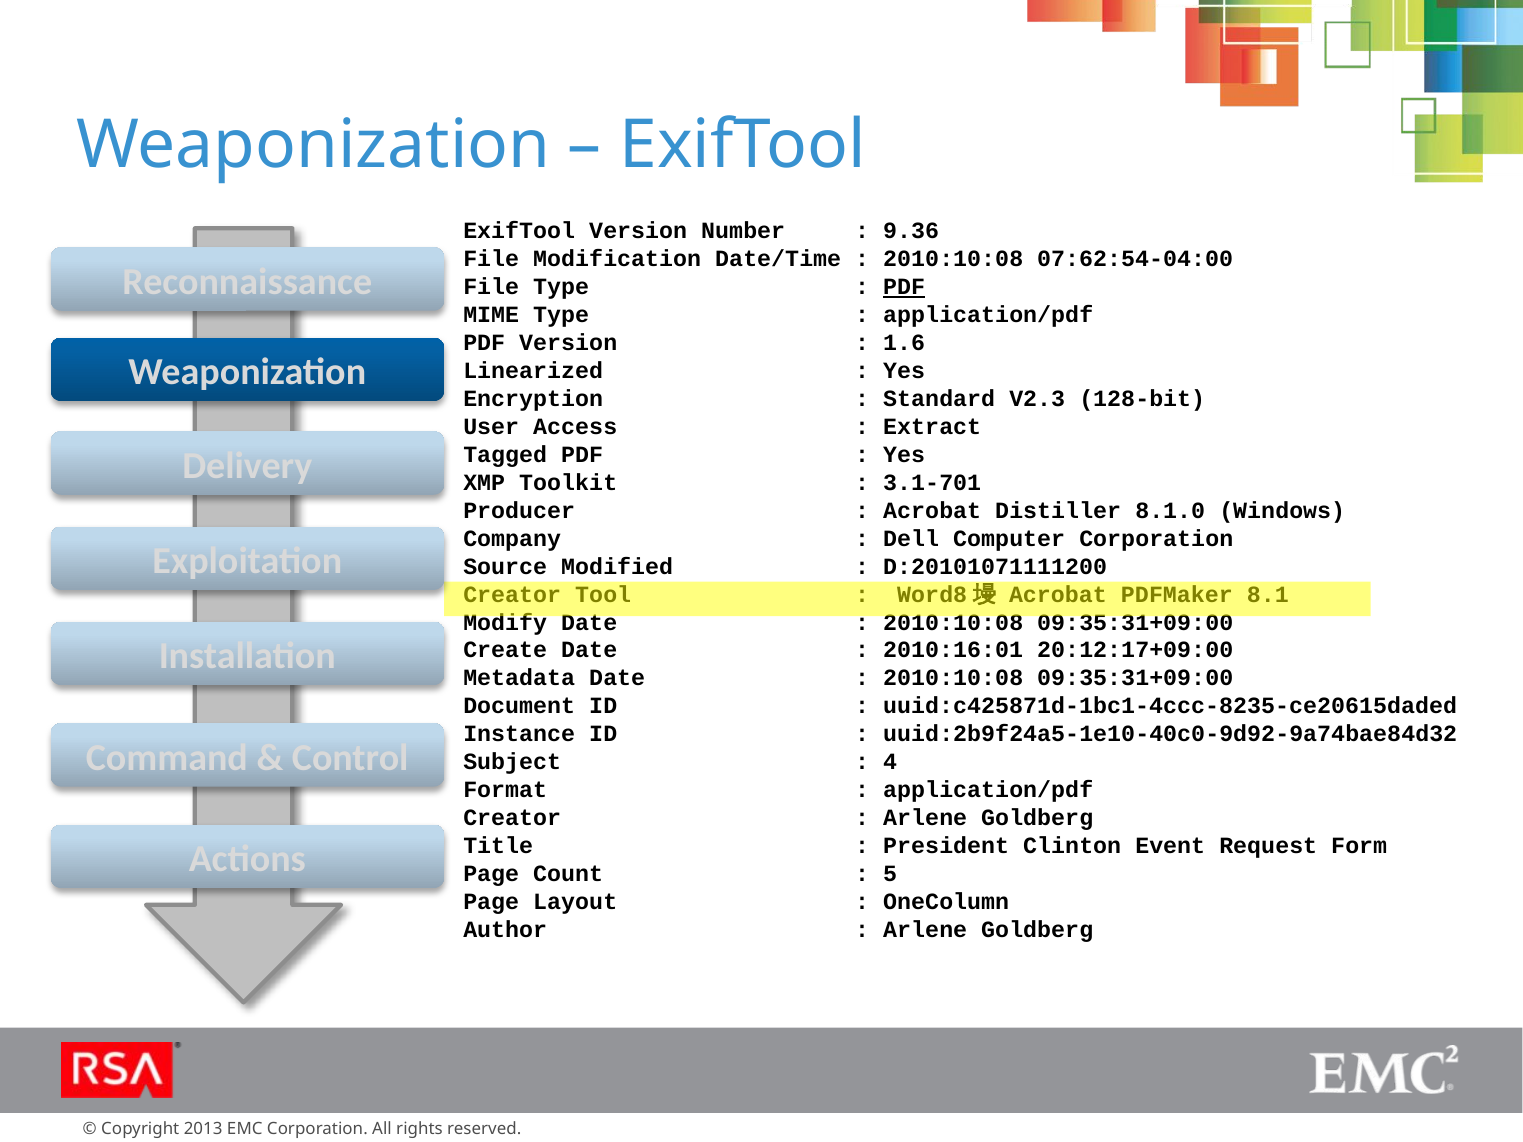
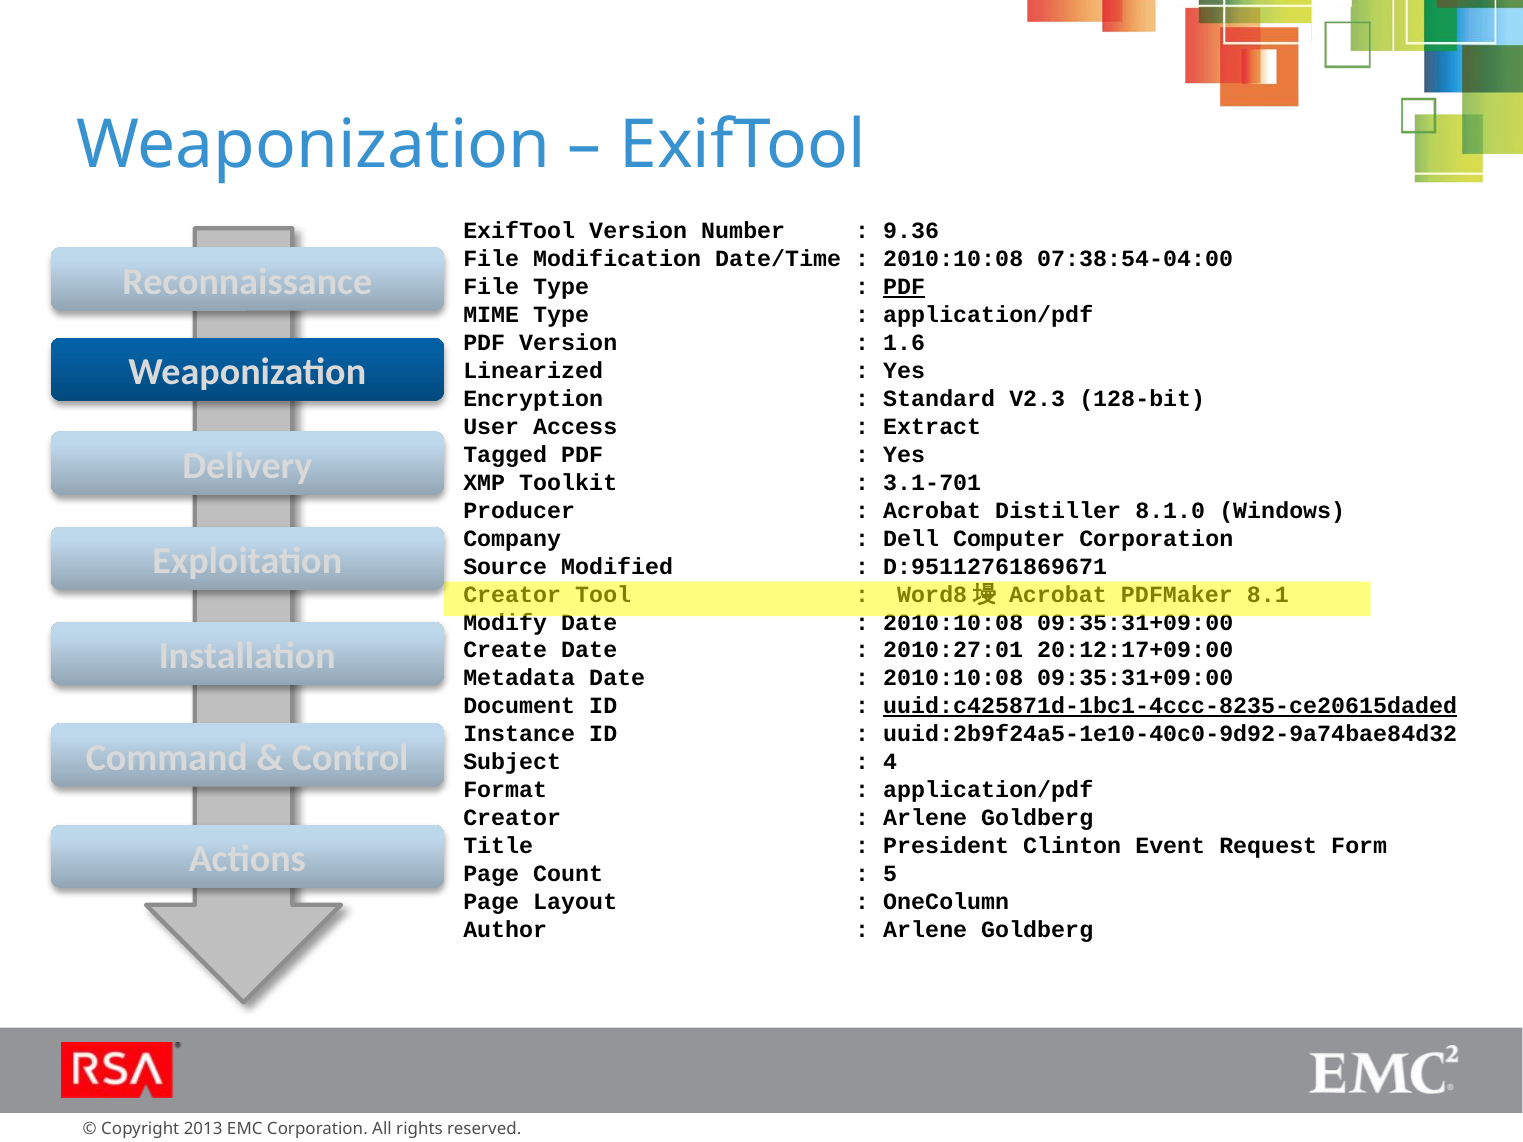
07:62:54-04:00: 07:62:54-04:00 -> 07:38:54-04:00 (1135, 259)
D:20101071111200: D:20101071111200 -> D:95112761869671 (995, 567)
2010:16:01: 2010:16:01 -> 2010:27:01 (953, 650)
uuid:c425871d-1bc1-4ccc-8235-ce20615daded underline: none -> present (1170, 706)
